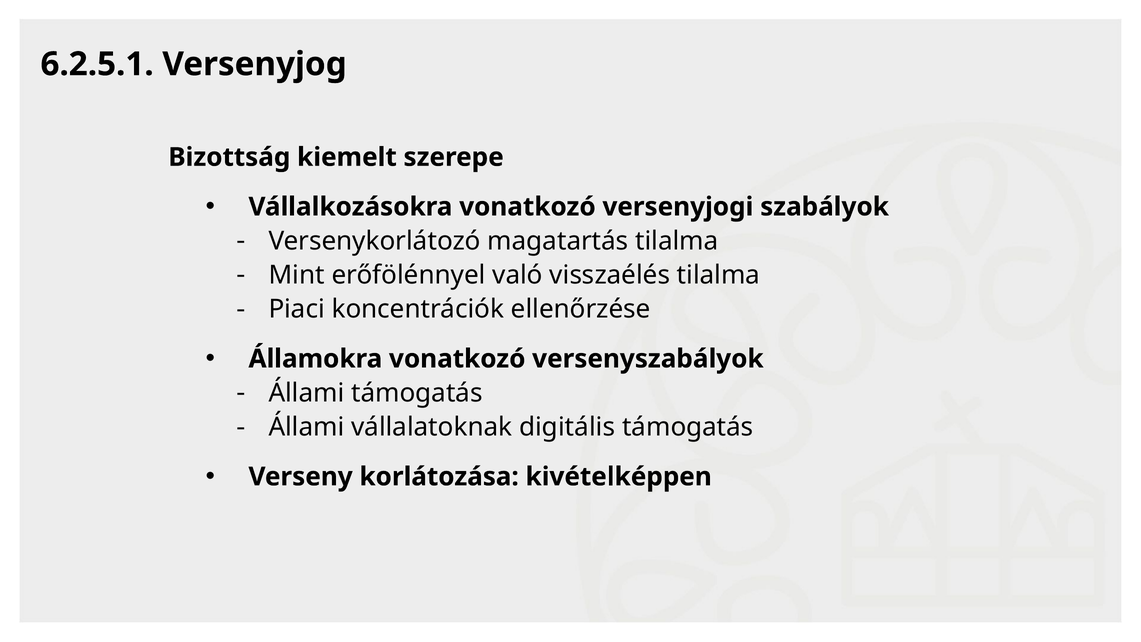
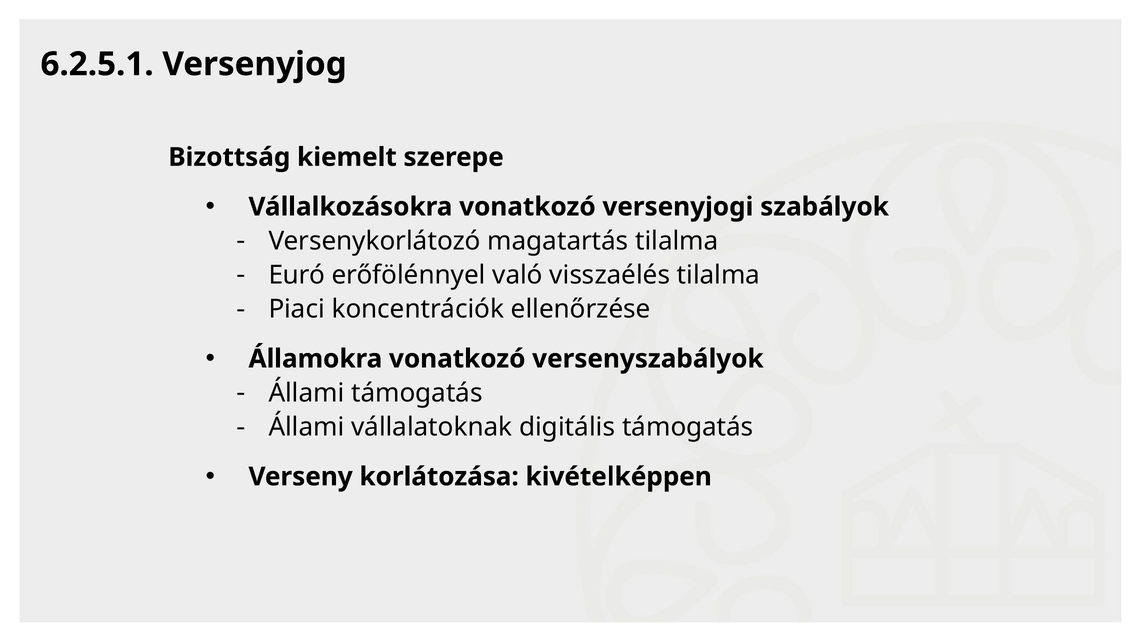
Mint: Mint -> Euró (297, 275)
